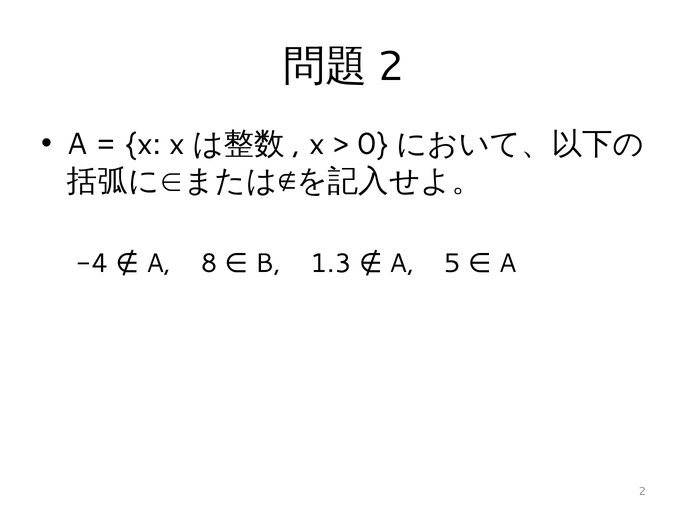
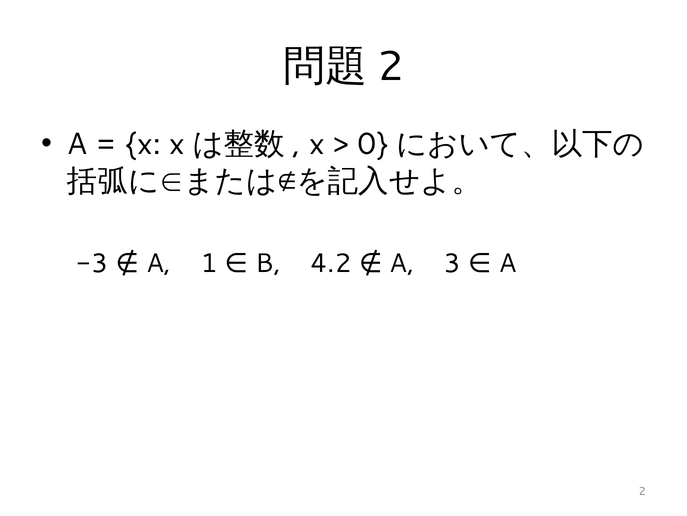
-4: -4 -> -3 (92, 263)
8: 8 -> 1 (209, 263)
1.3: 1.3 -> 4.2 (331, 263)
5: 5 -> 3 (452, 263)
